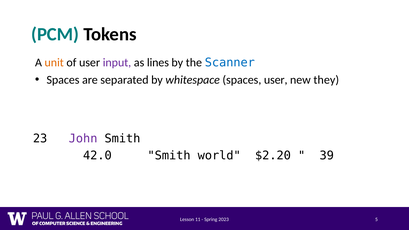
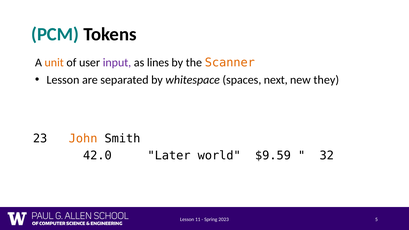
Scanner colour: blue -> orange (230, 63)
Spaces: Spaces -> Lesson (63, 80)
spaces user: user -> next (276, 80)
John colour: purple -> orange (83, 139)
42.0 Smith: Smith -> Later (169, 155)
$2.20: $2.20 -> $9.59 (273, 155)
39: 39 -> 32 (327, 155)
